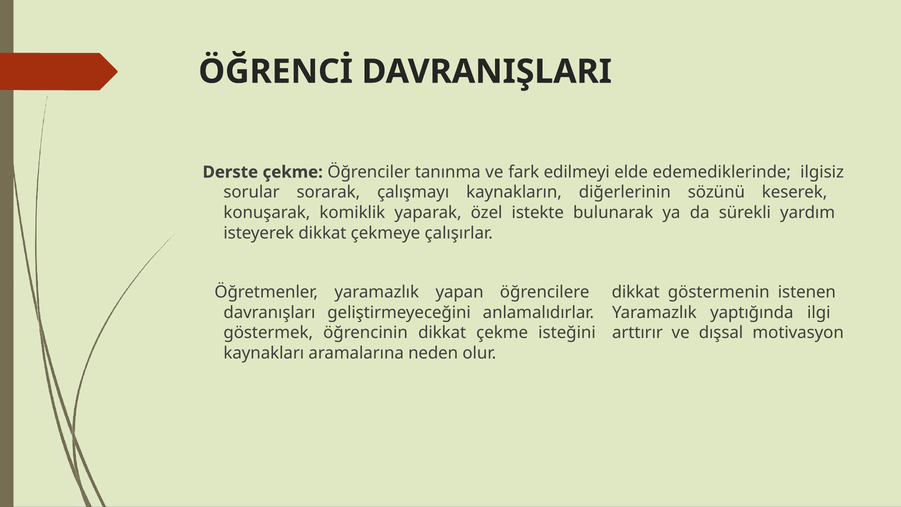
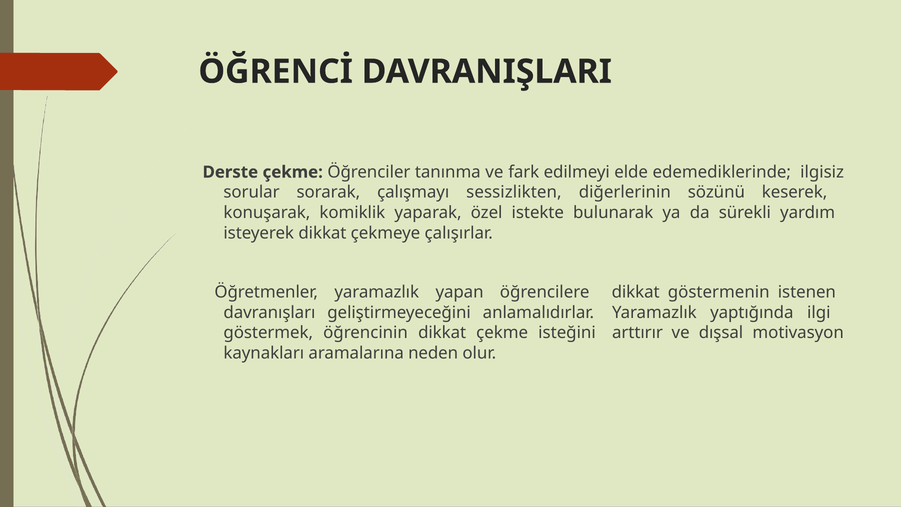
kaynakların: kaynakların -> sessizlikten (514, 192)
